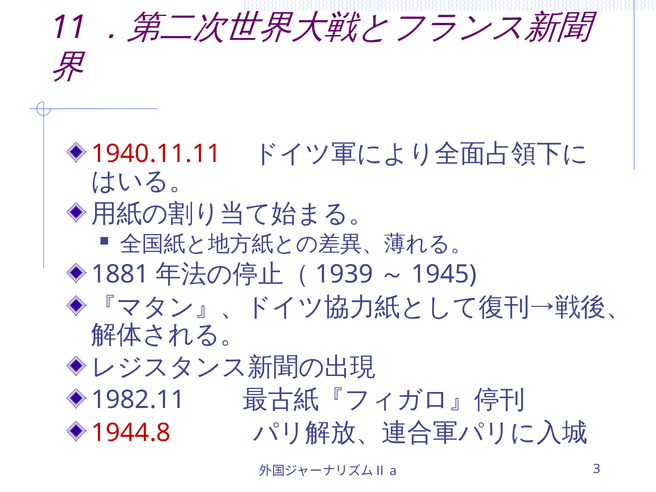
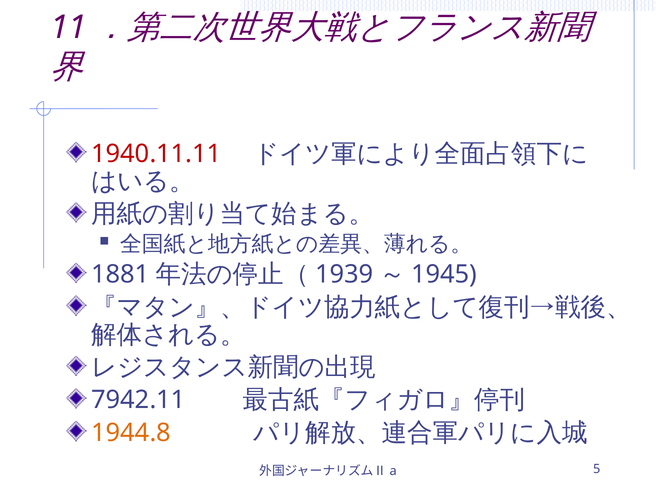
1982.11: 1982.11 -> 7942.11 (138, 400)
1944.8 colour: red -> orange (131, 433)
3: 3 -> 5 (597, 469)
